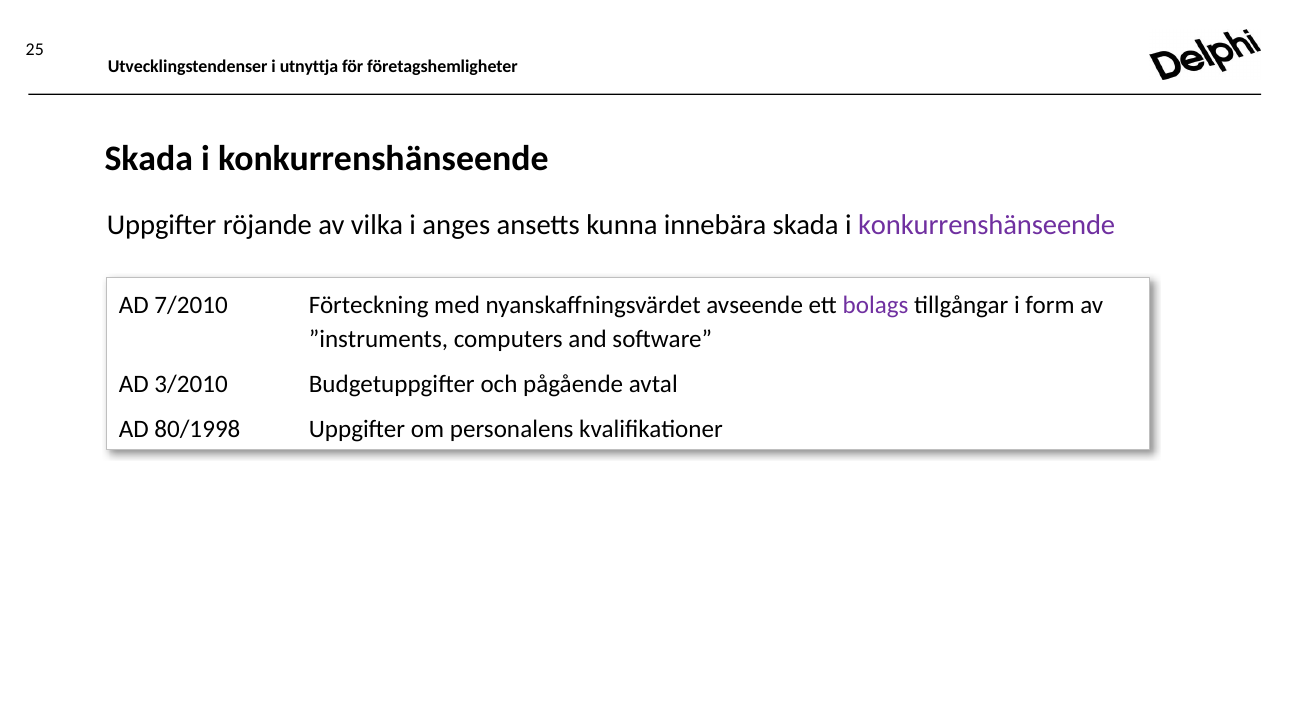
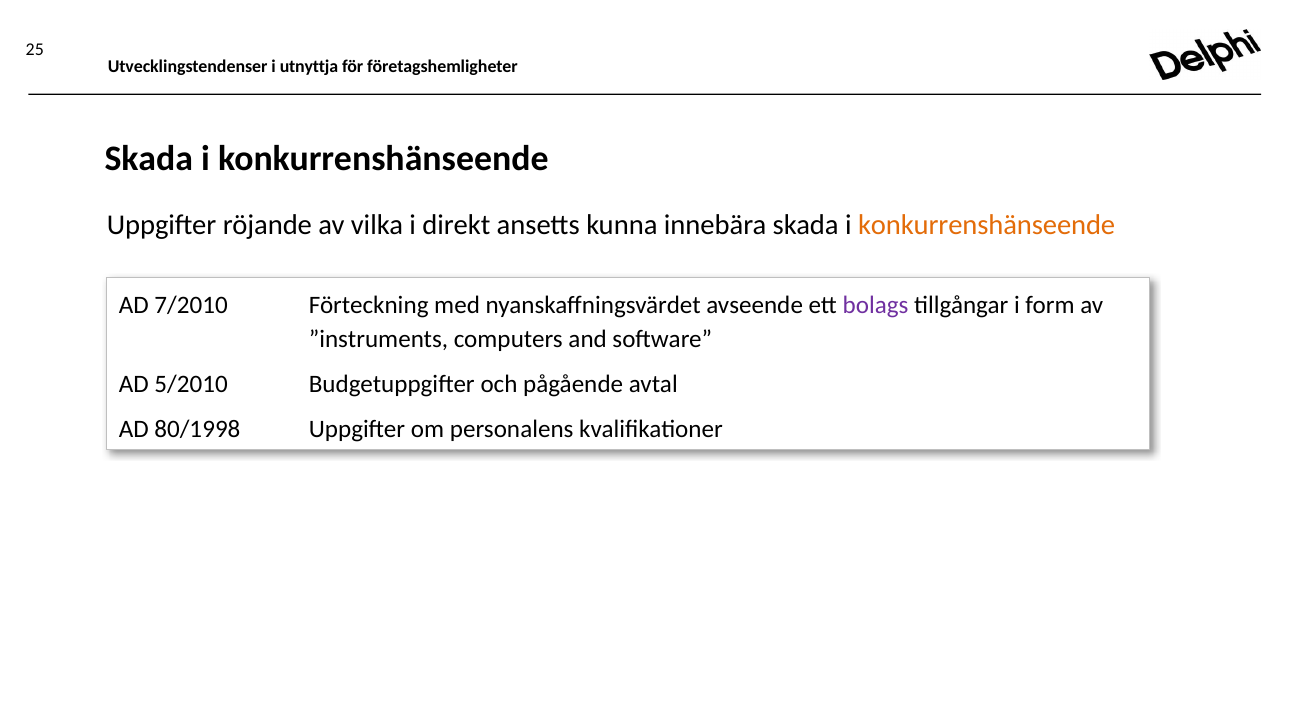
anges: anges -> direkt (456, 225)
konkurrenshänseende colour: purple -> orange (987, 225)
3/2010: 3/2010 -> 5/2010 (191, 384)
